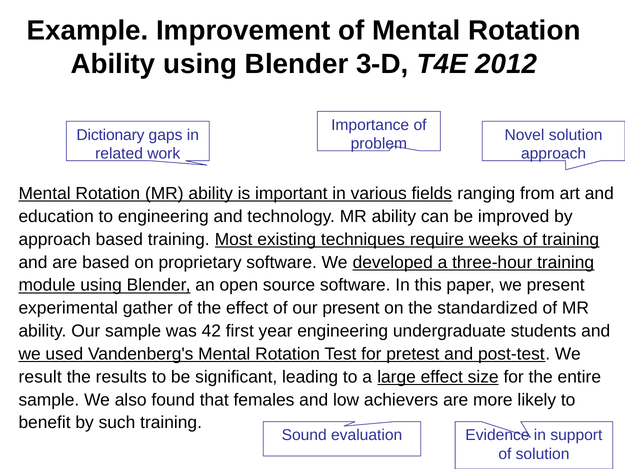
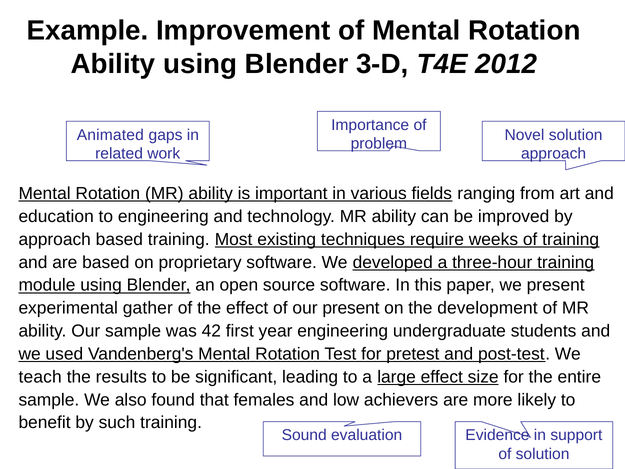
Dictionary: Dictionary -> Animated (110, 135)
standardized: standardized -> development (487, 308)
result: result -> teach (40, 377)
